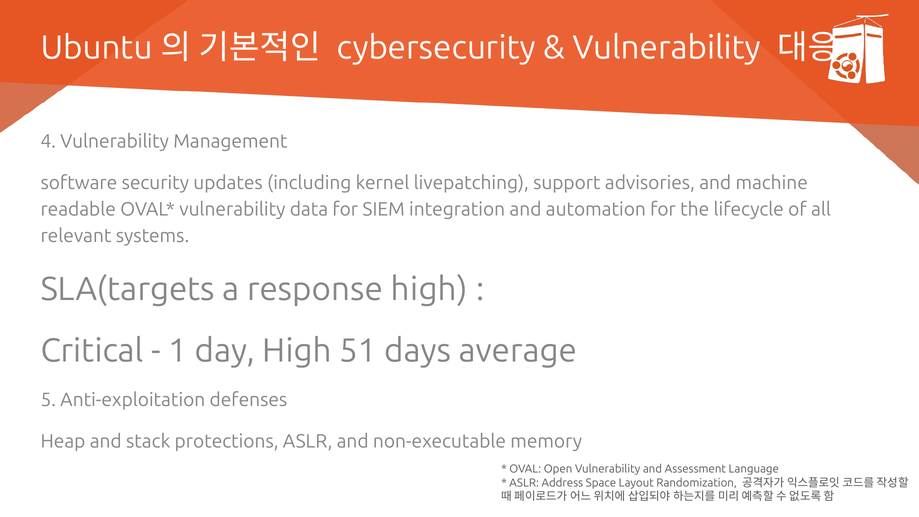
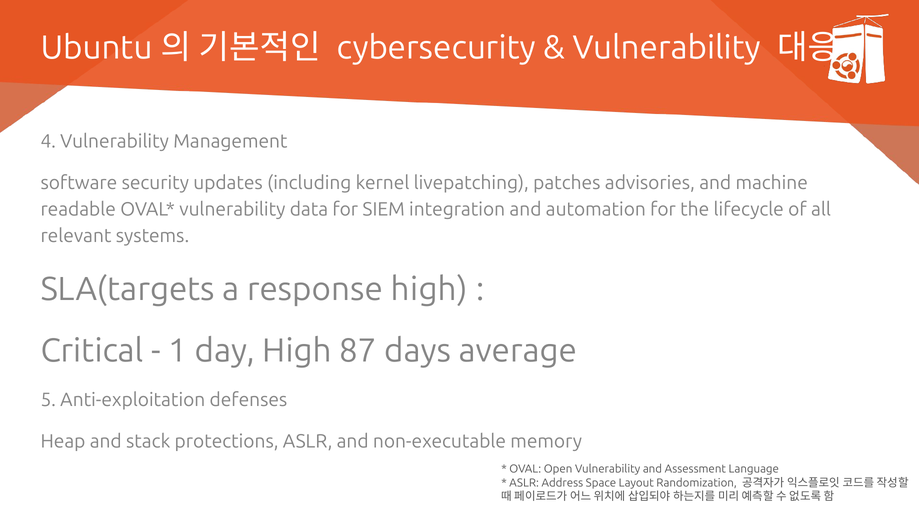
support: support -> patches (567, 183)
51: 51 -> 87 (358, 351)
